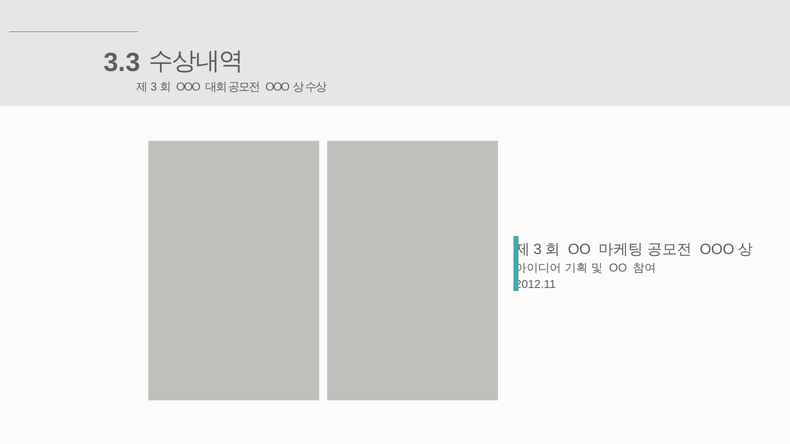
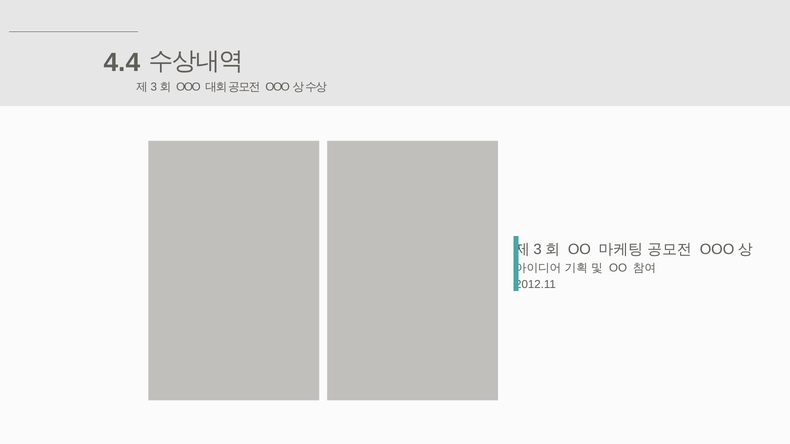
3.3: 3.3 -> 4.4 (122, 63)
